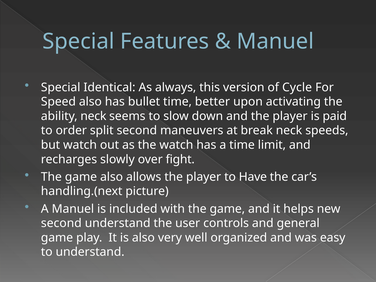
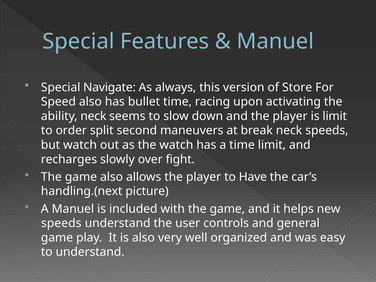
Identical: Identical -> Navigate (109, 87)
Cycle: Cycle -> Store (297, 87)
better: better -> racing (213, 102)
is paid: paid -> limit (335, 116)
second: second -> speeds (61, 223)
